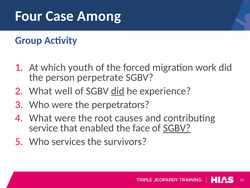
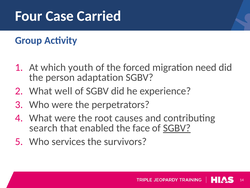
Among: Among -> Carried (99, 16)
work: work -> need (206, 67)
perpetrate: perpetrate -> adaptation (100, 77)
did underline: present -> none (118, 91)
service: service -> search (43, 128)
